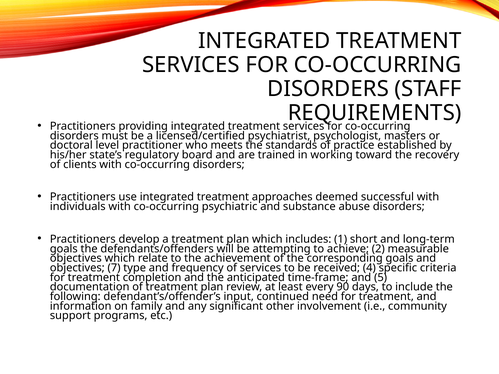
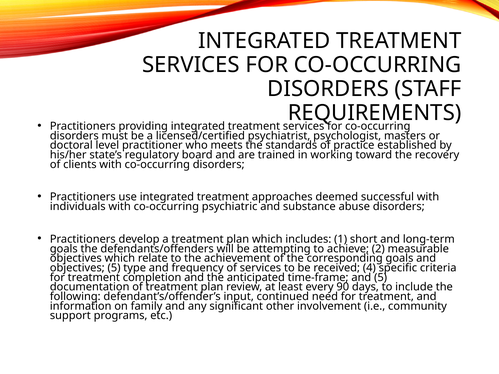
objectives 7: 7 -> 5 (114, 268)
